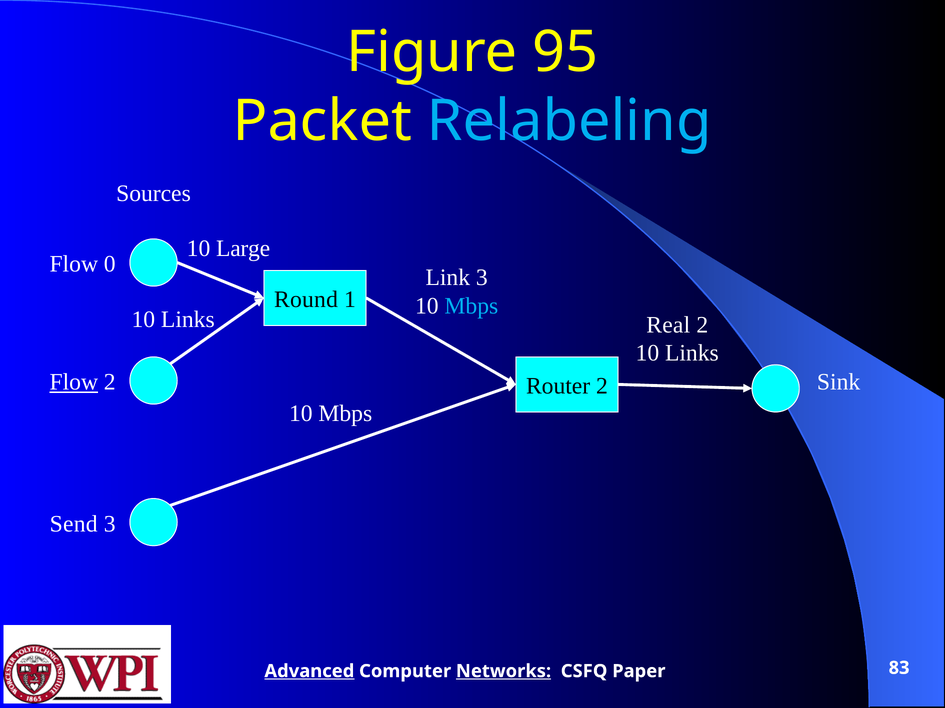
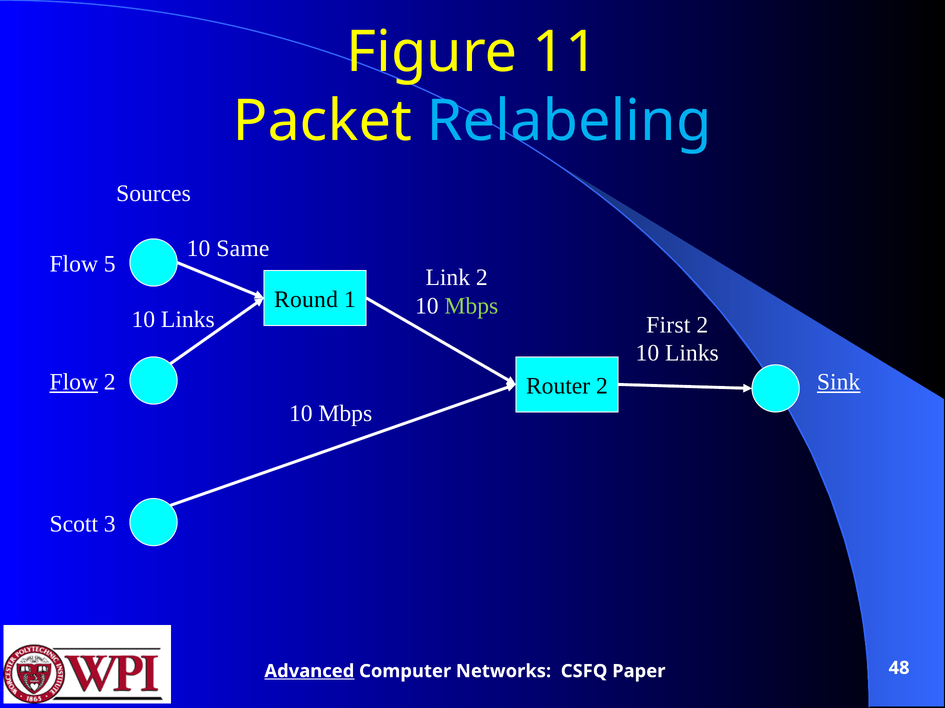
95: 95 -> 11 (565, 52)
Large: Large -> Same (243, 249)
0: 0 -> 5 (110, 264)
Link 3: 3 -> 2 (482, 278)
Mbps colour: light blue -> light green (471, 306)
Real: Real -> First (668, 325)
Sink underline: none -> present (839, 383)
Send: Send -> Scott (74, 524)
Networks underline: present -> none (504, 672)
83: 83 -> 48 (899, 669)
